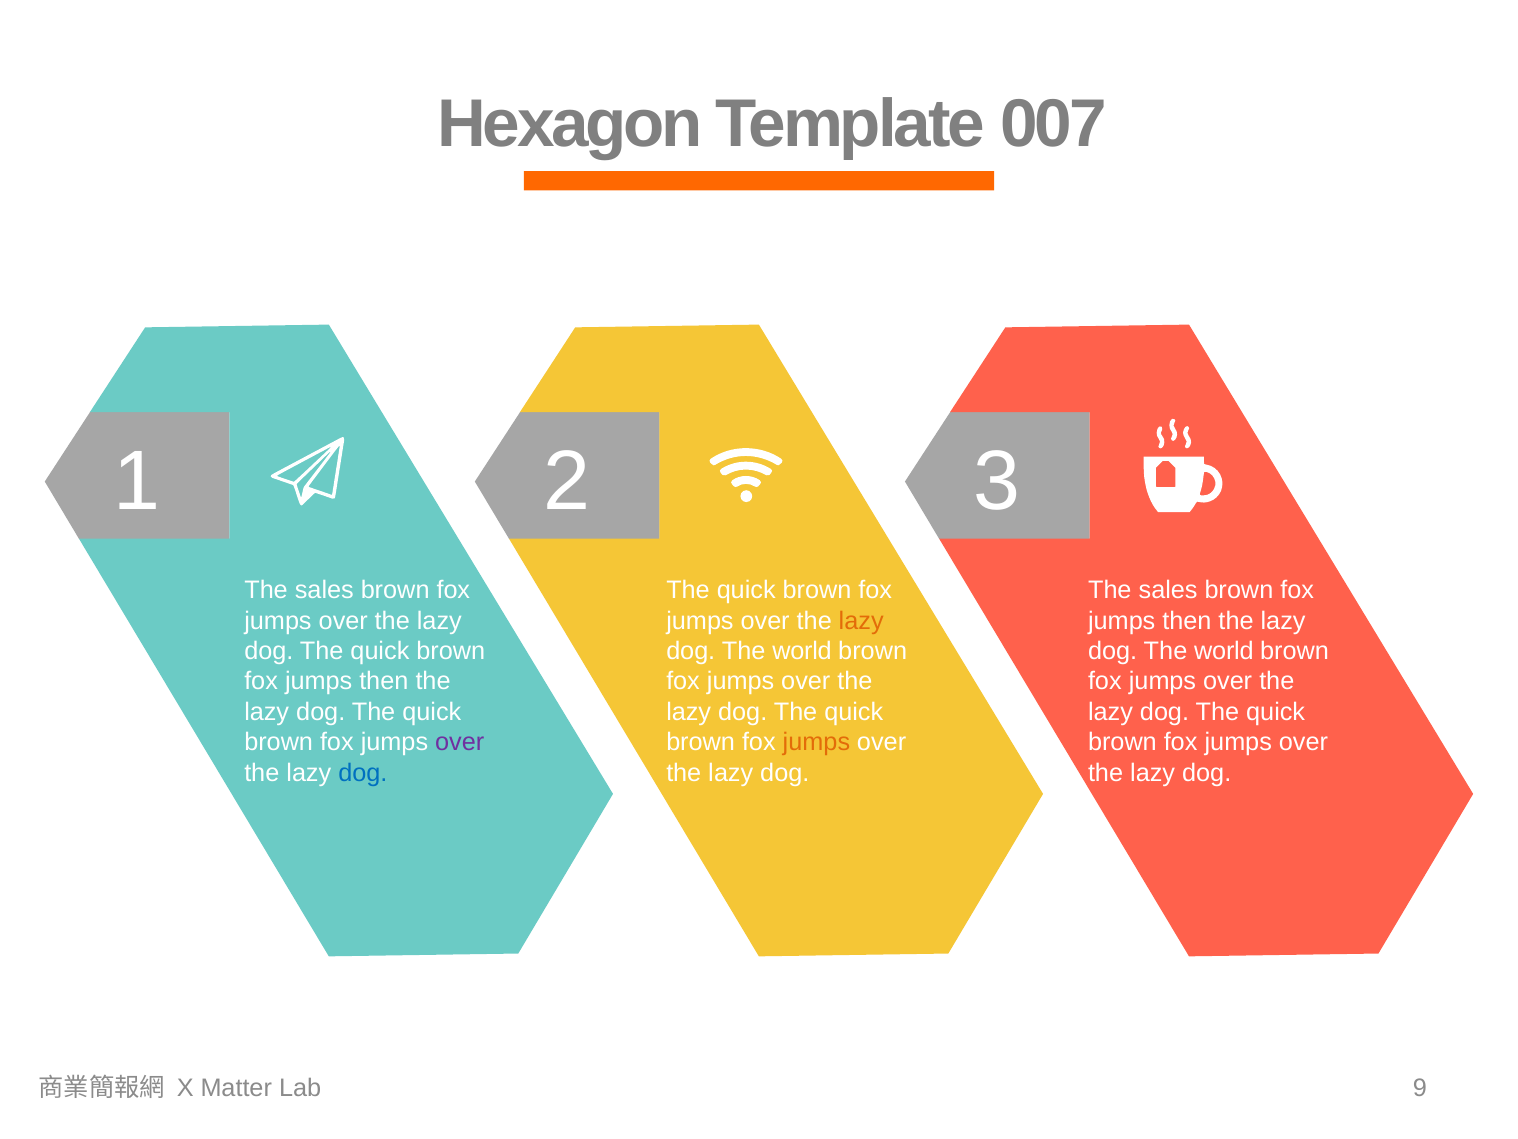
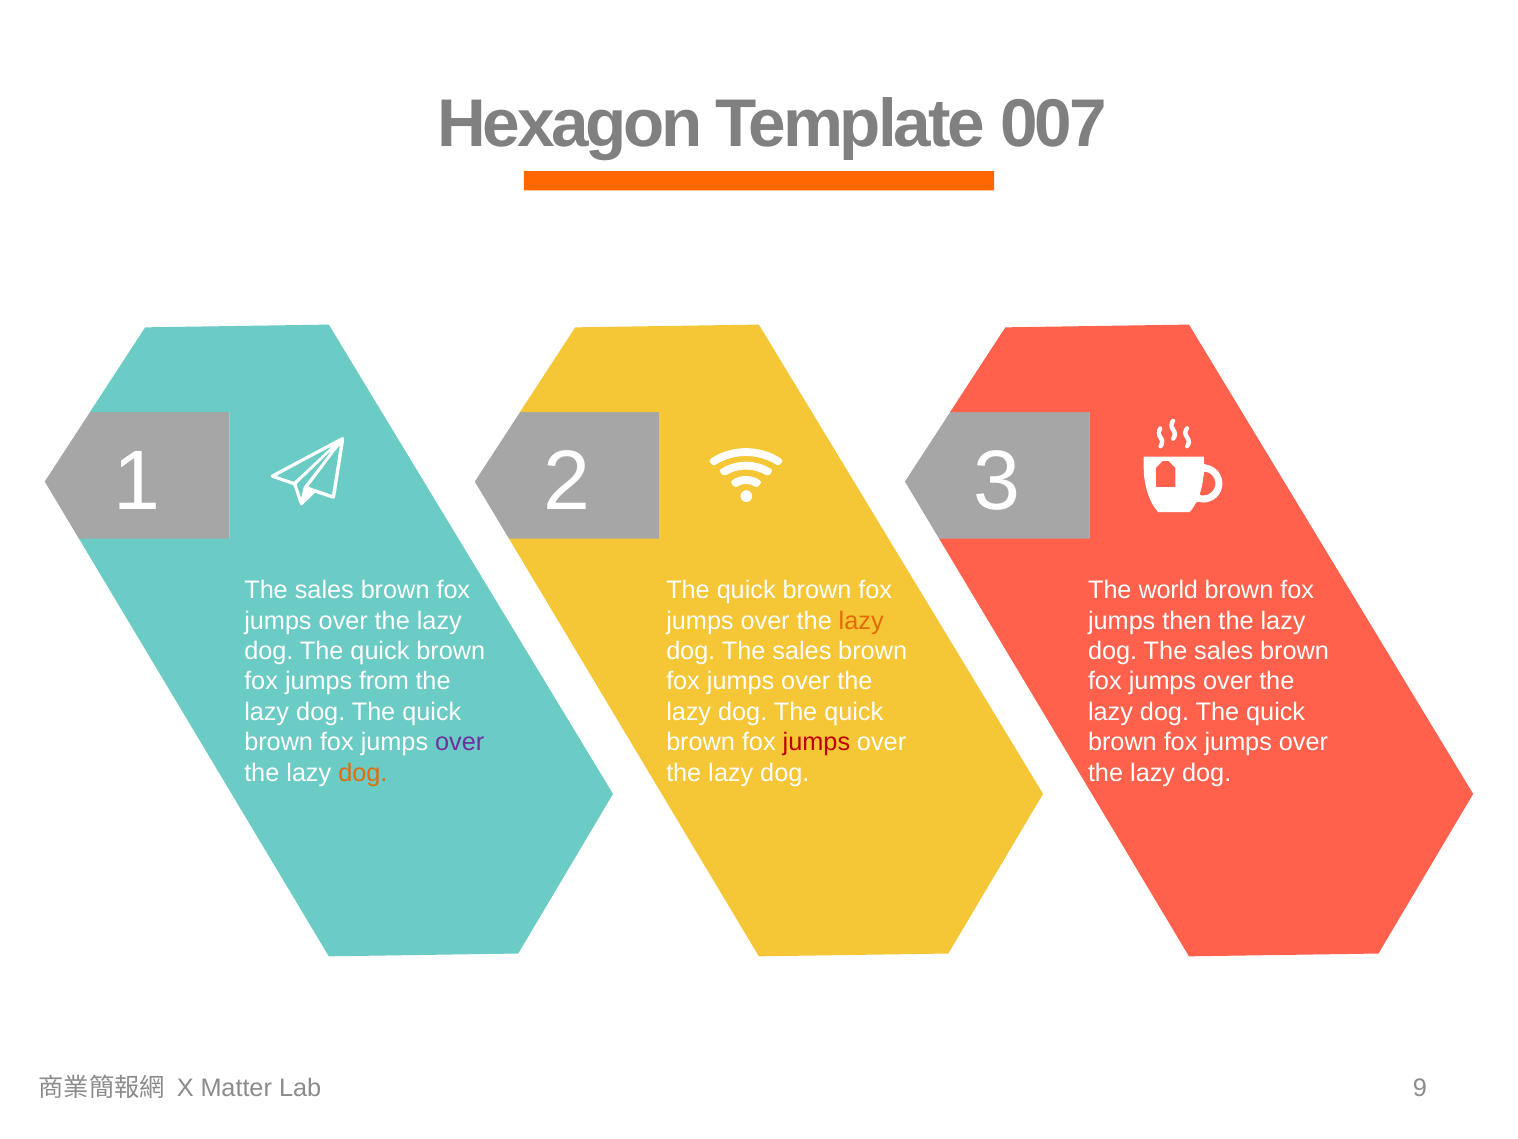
sales: sales -> world (1168, 590)
world: world -> sales (802, 651)
world: world -> sales (1224, 651)
then: then -> from (384, 681)
jumps colour: orange -> red (816, 742)
dog colour: blue -> orange (363, 772)
